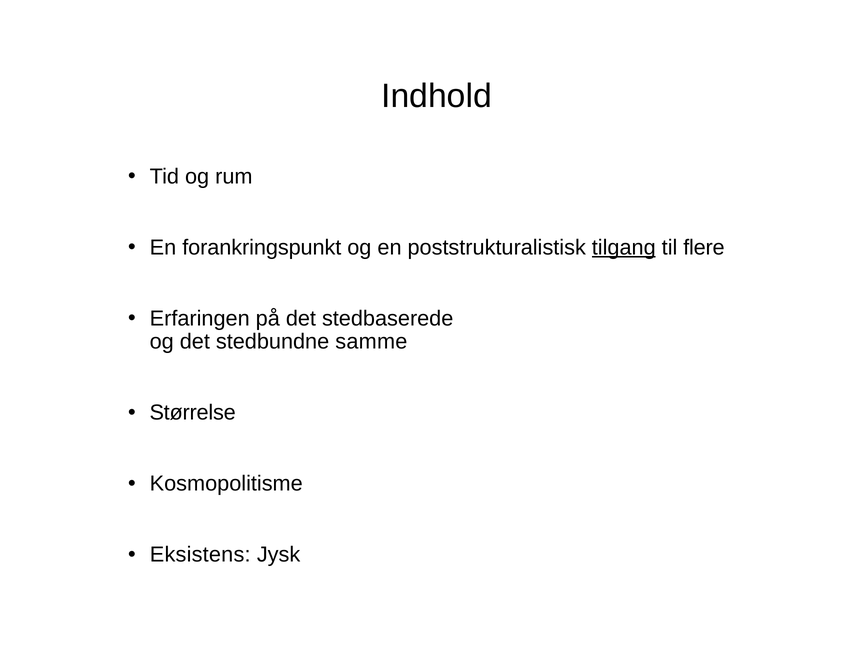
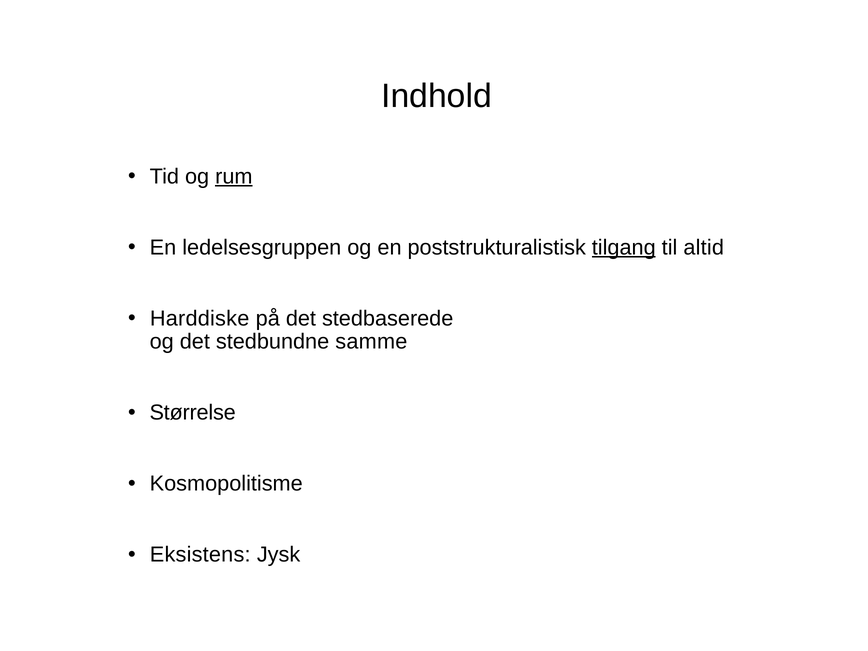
rum underline: none -> present (234, 176)
forankringspunkt: forankringspunkt -> ledelsesgruppen (262, 247)
flere: flere -> altid (704, 247)
Erfaringen: Erfaringen -> Harddiske (200, 318)
